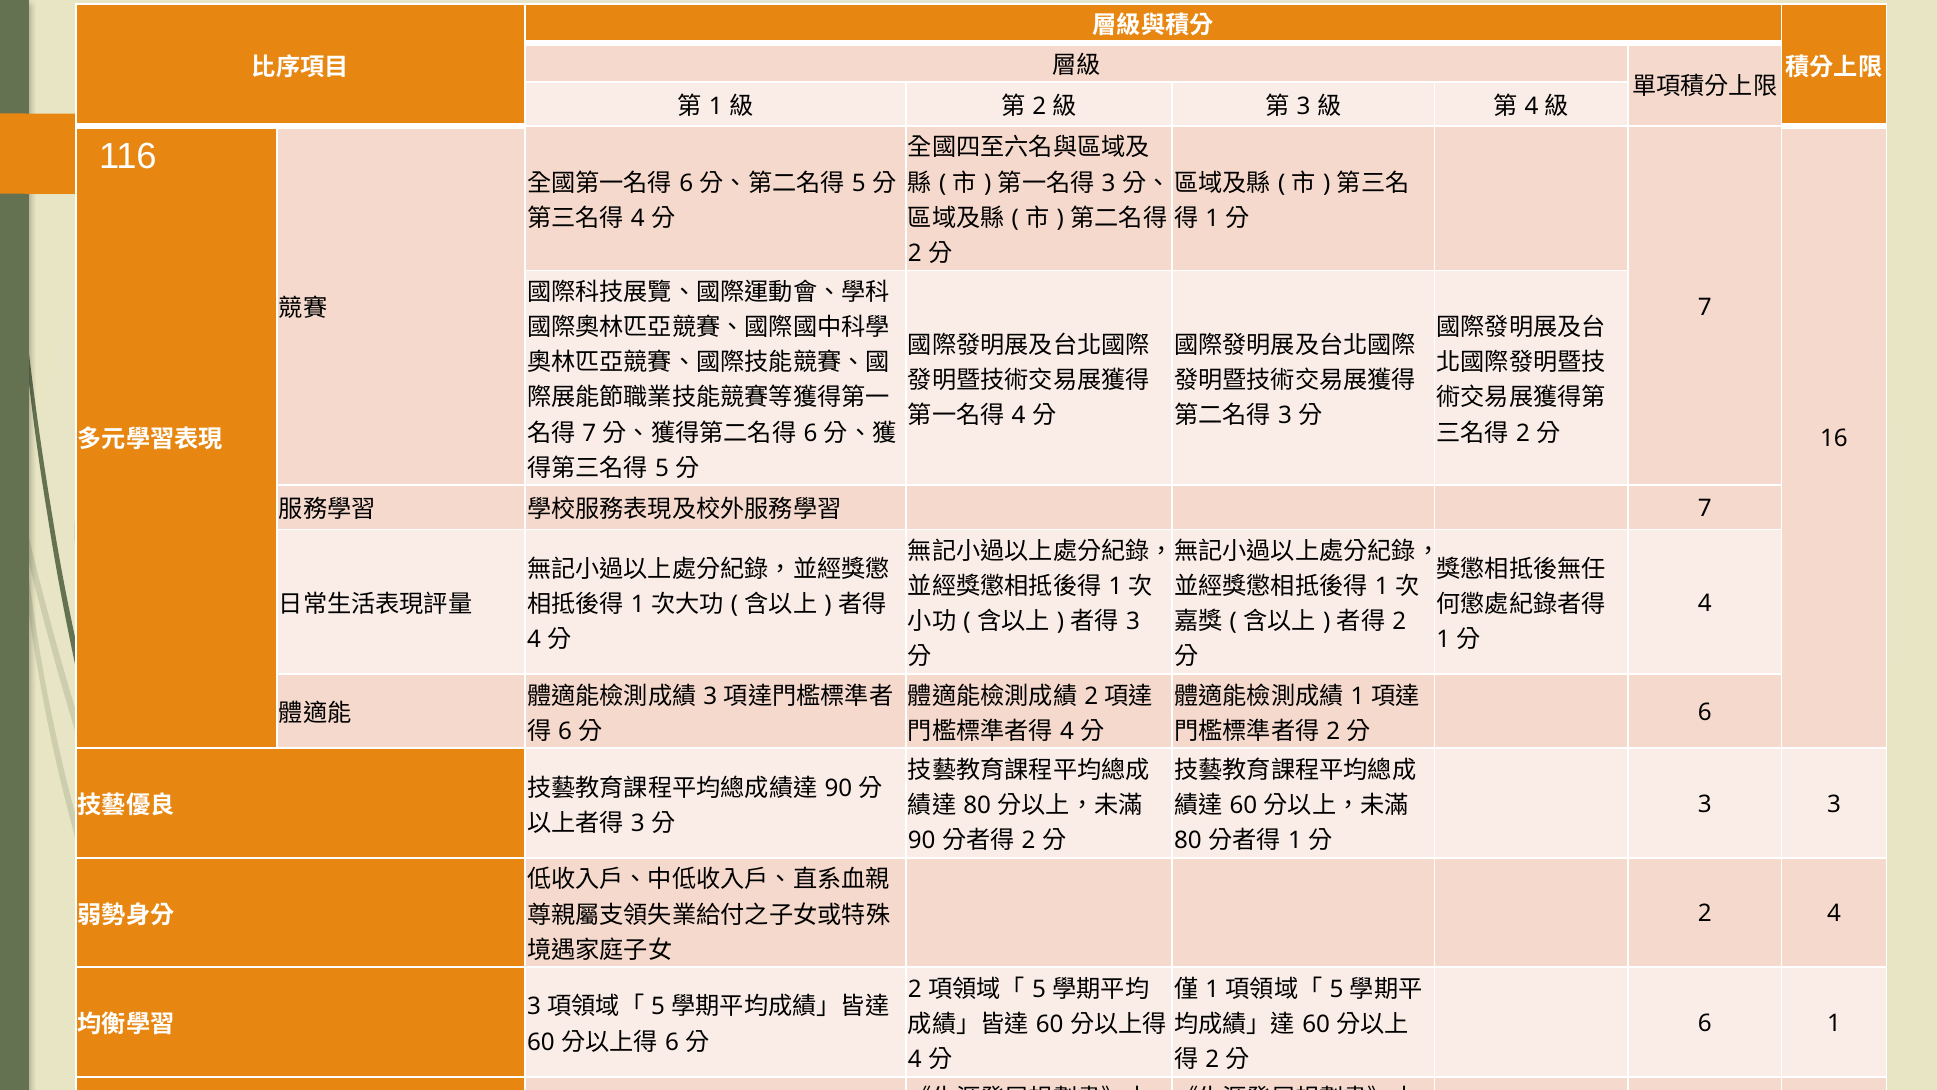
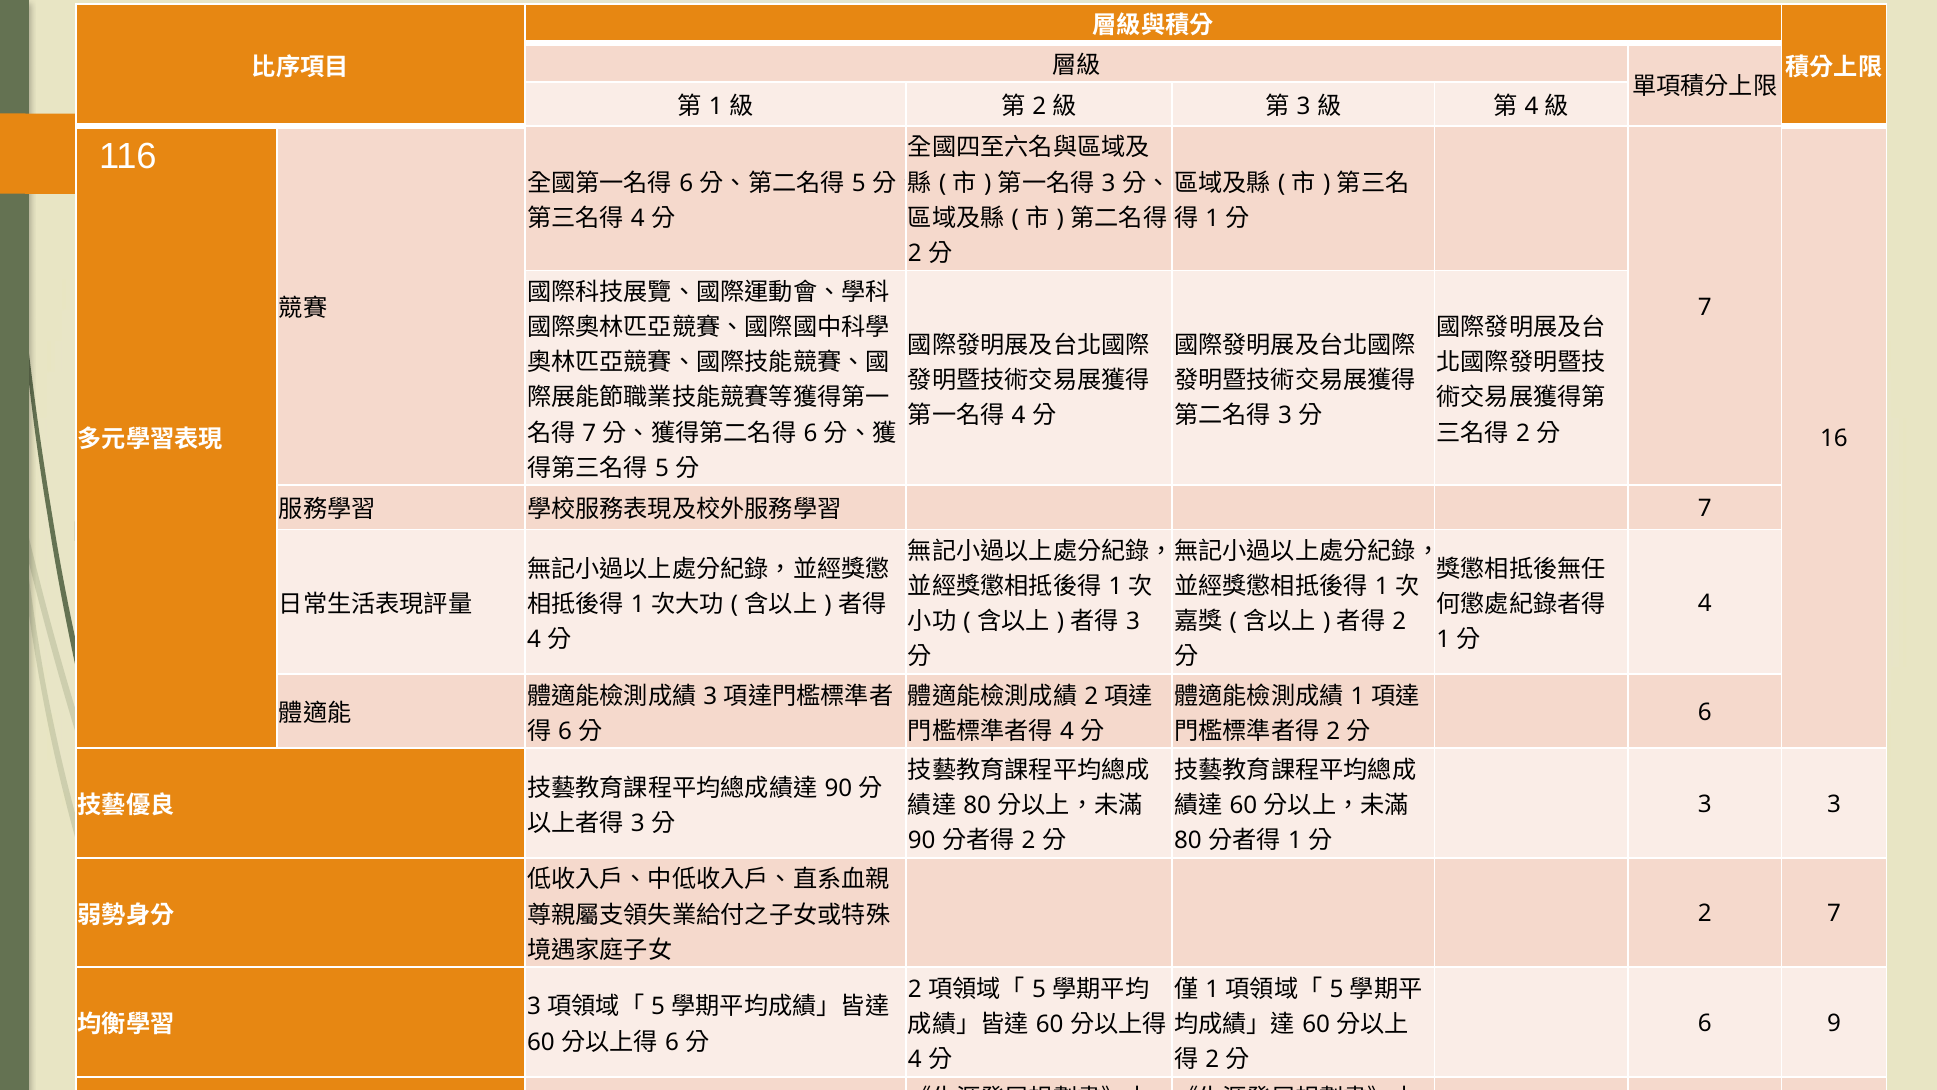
2 4: 4 -> 7 (1834, 914)
6 1: 1 -> 9 (1834, 1023)
